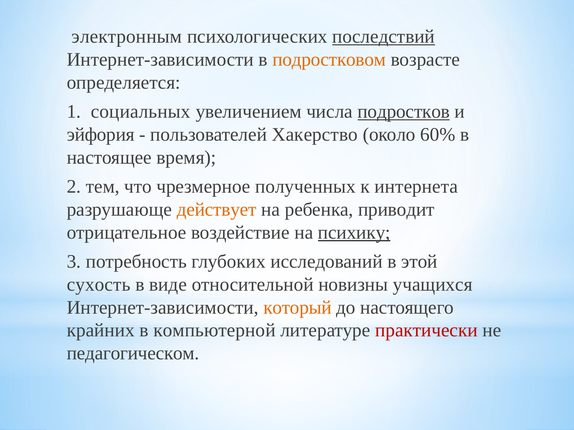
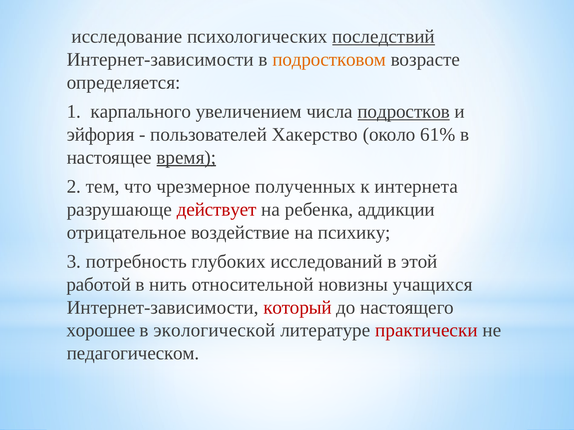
электронным: электронным -> исследование (127, 37)
социальных: социальных -> карпального (141, 112)
60%: 60% -> 61% (438, 135)
время underline: none -> present (186, 158)
действует colour: orange -> red (217, 210)
приводит: приводит -> аддикции (396, 210)
психику underline: present -> none (354, 233)
сухость: сухость -> работой (99, 285)
виде: виде -> нить (168, 285)
который colour: orange -> red (297, 308)
крайних: крайних -> хорошее (101, 331)
компьютерной: компьютерной -> экологической (215, 331)
